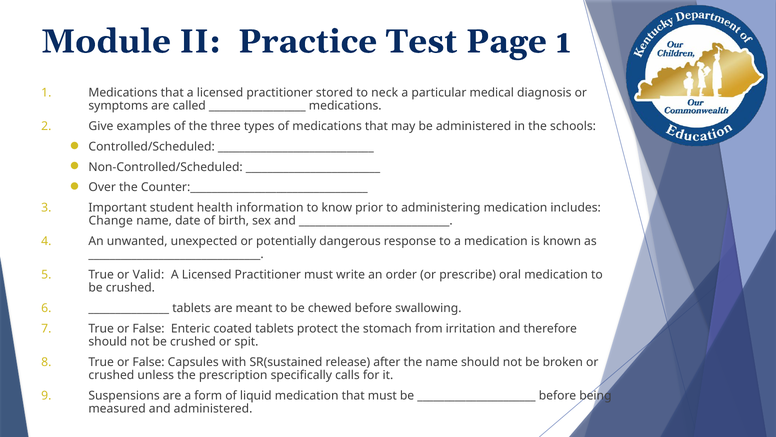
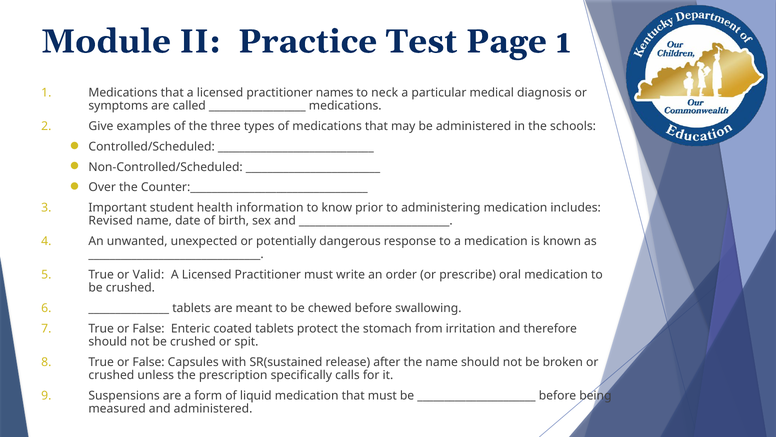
stored: stored -> names (335, 93)
Change: Change -> Revised (111, 221)
